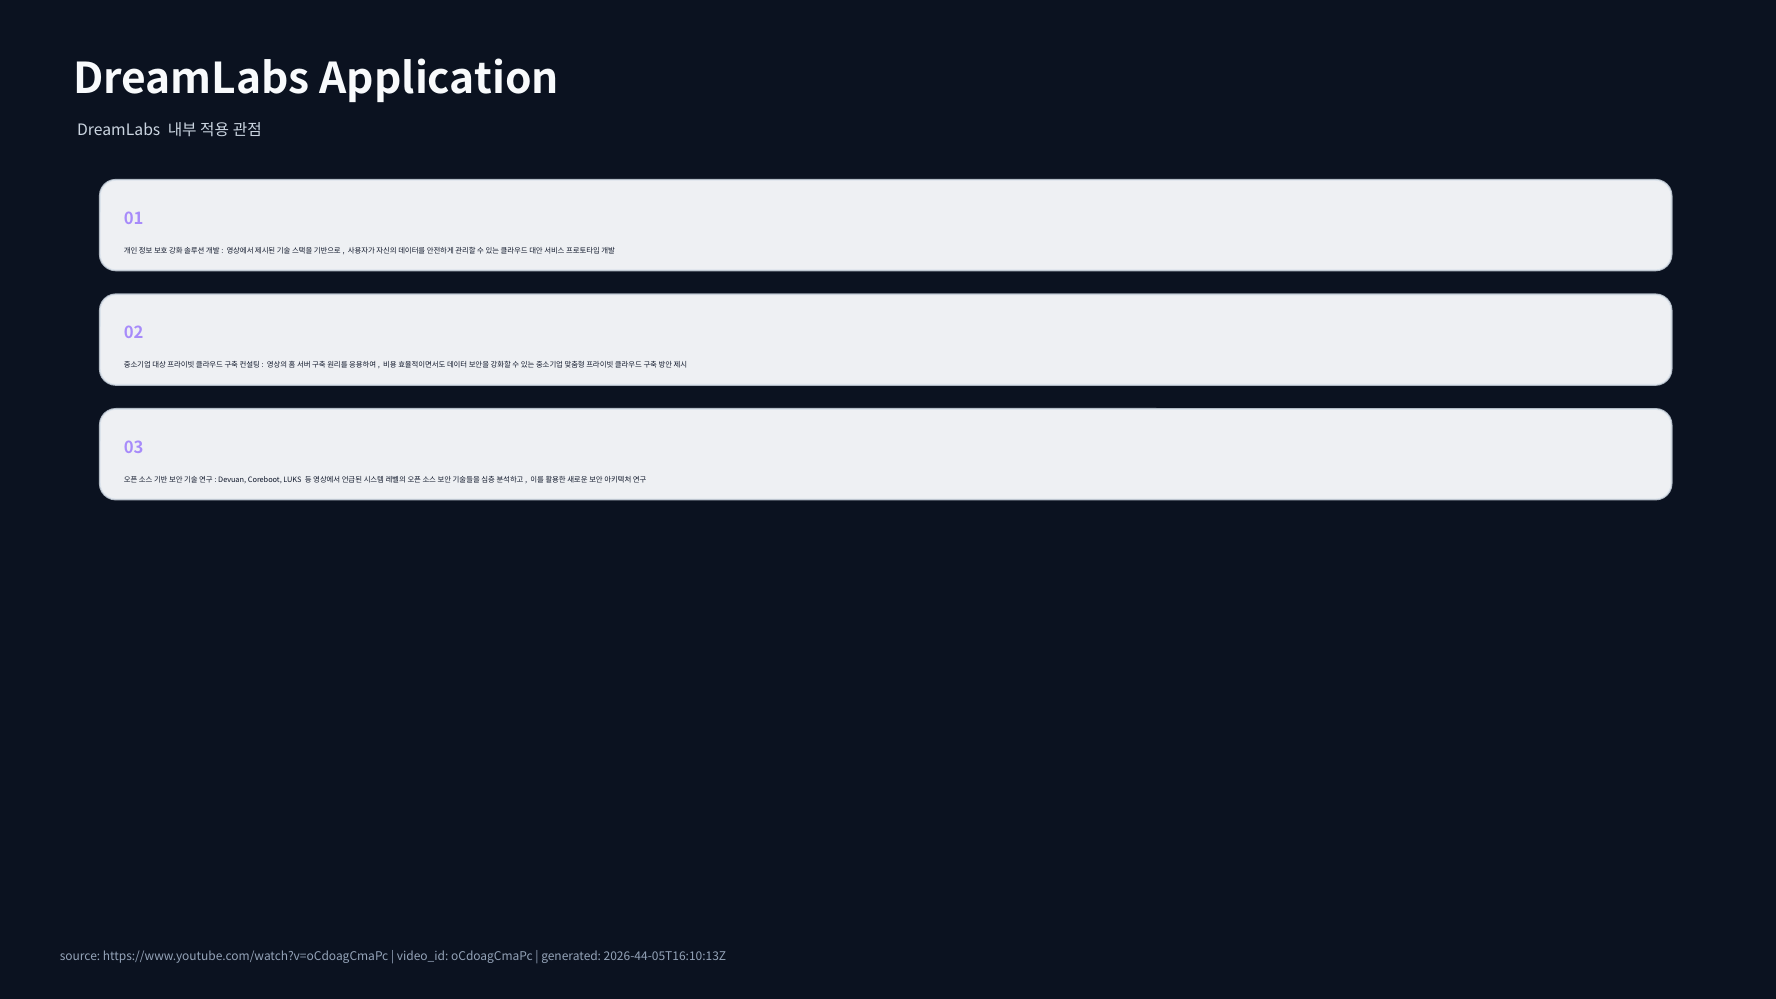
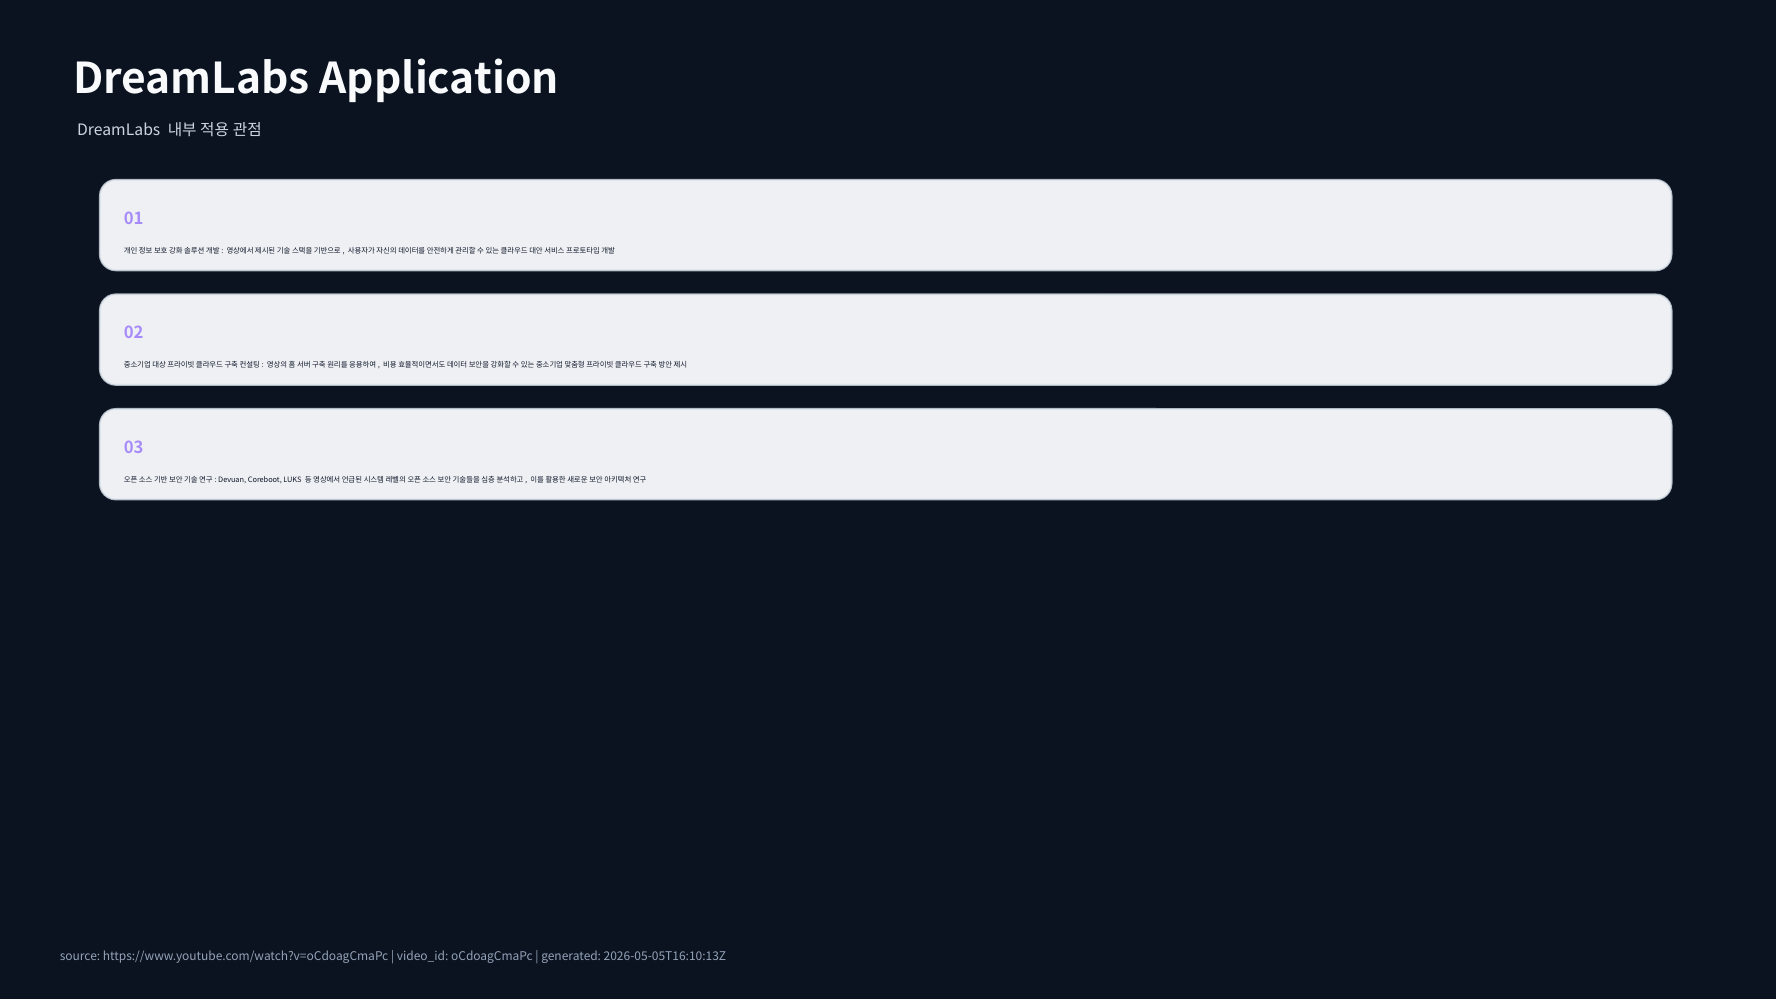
2026-44-05T16:10:13Z: 2026-44-05T16:10:13Z -> 2026-05-05T16:10:13Z (665, 957)
